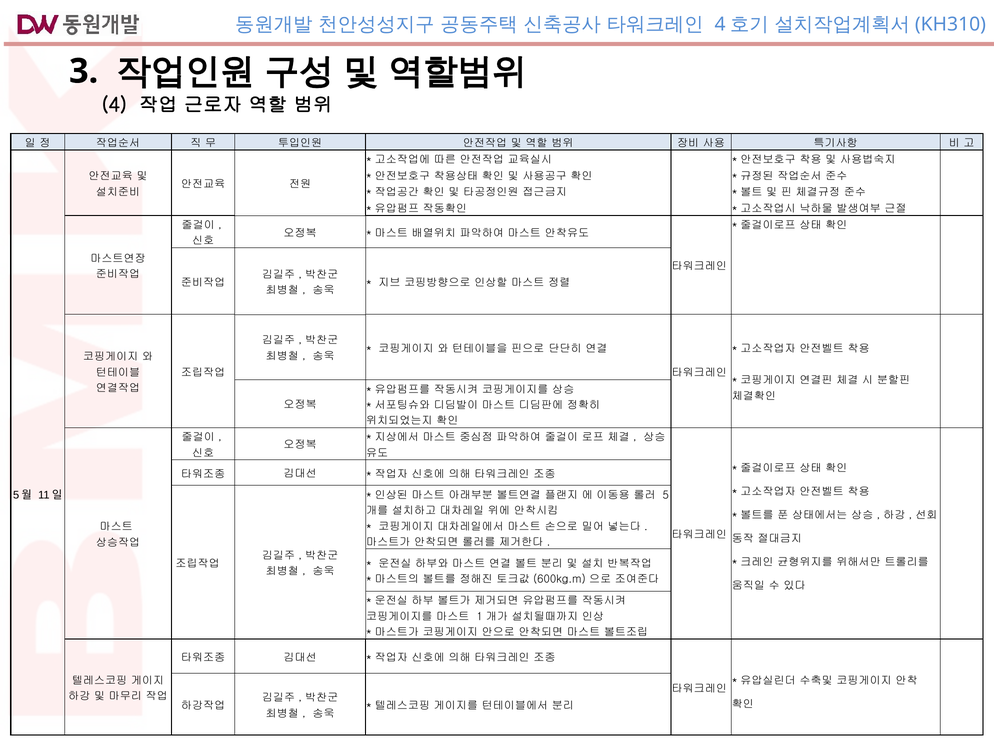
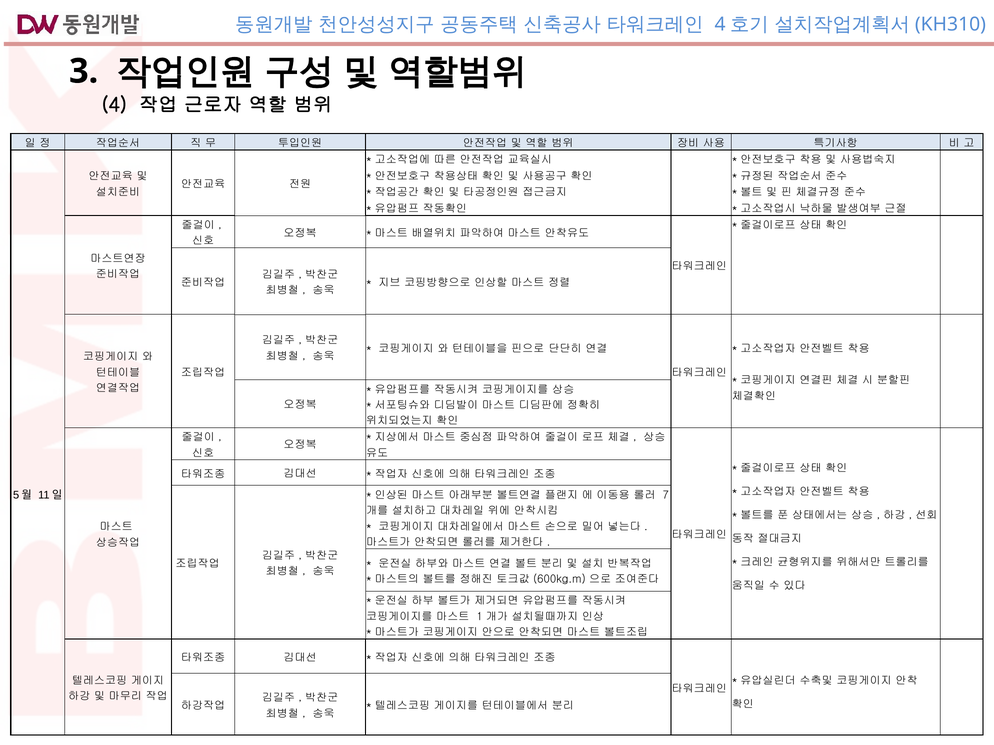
5: 5 -> 7 (666, 495)
